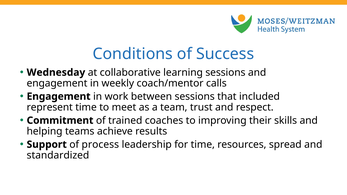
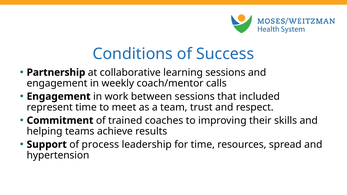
Wednesday: Wednesday -> Partnership (56, 72)
standardized: standardized -> hypertension (58, 156)
